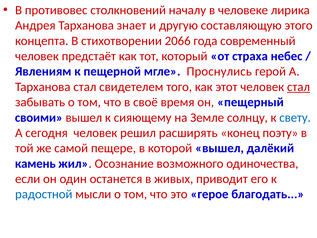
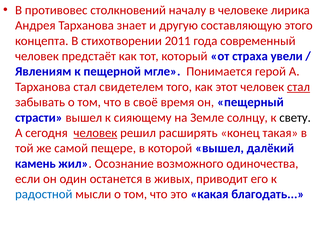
2066: 2066 -> 2011 (178, 41)
небес: небес -> увели (287, 56)
Проснулись: Проснулись -> Понимается (219, 71)
своими: своими -> страсти (39, 117)
свету colour: blue -> black (295, 117)
человек underline: none -> present (95, 133)
поэту: поэту -> такая (280, 133)
герое: герое -> какая (210, 194)
